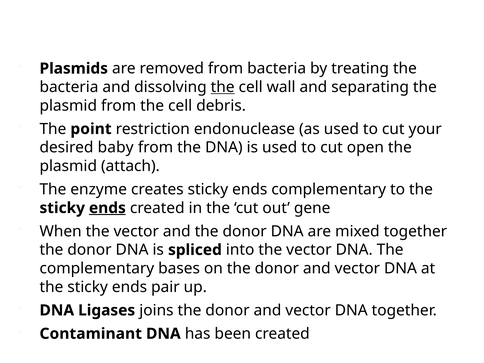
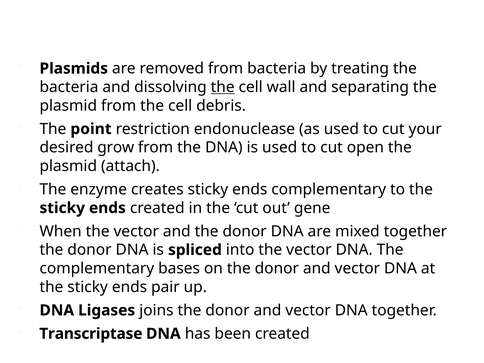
baby: baby -> grow (116, 147)
ends underline: present -> none (107, 208)
Contaminant: Contaminant -> Transcriptase (91, 334)
